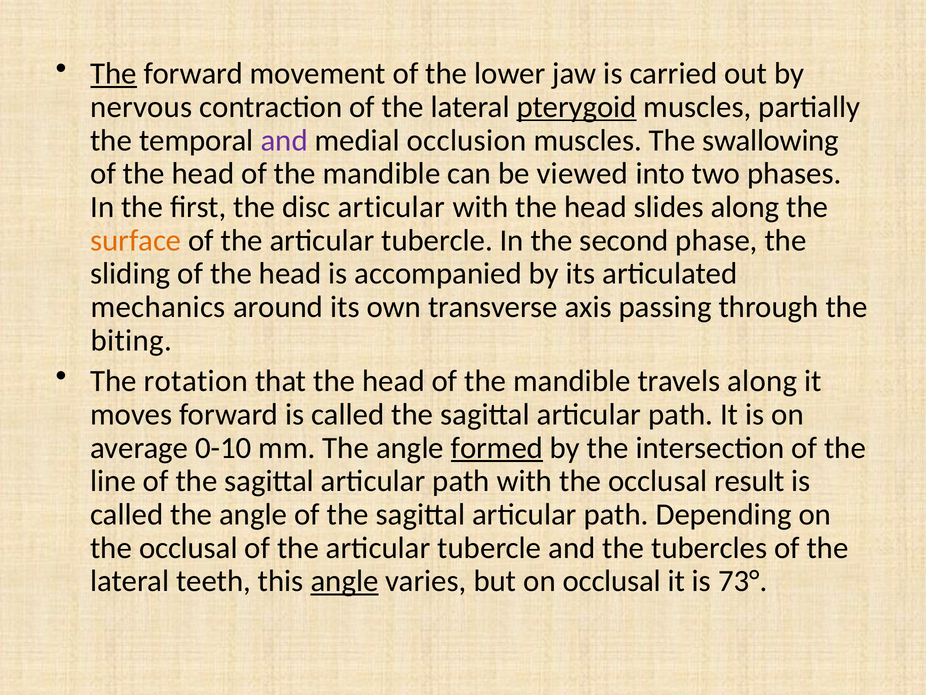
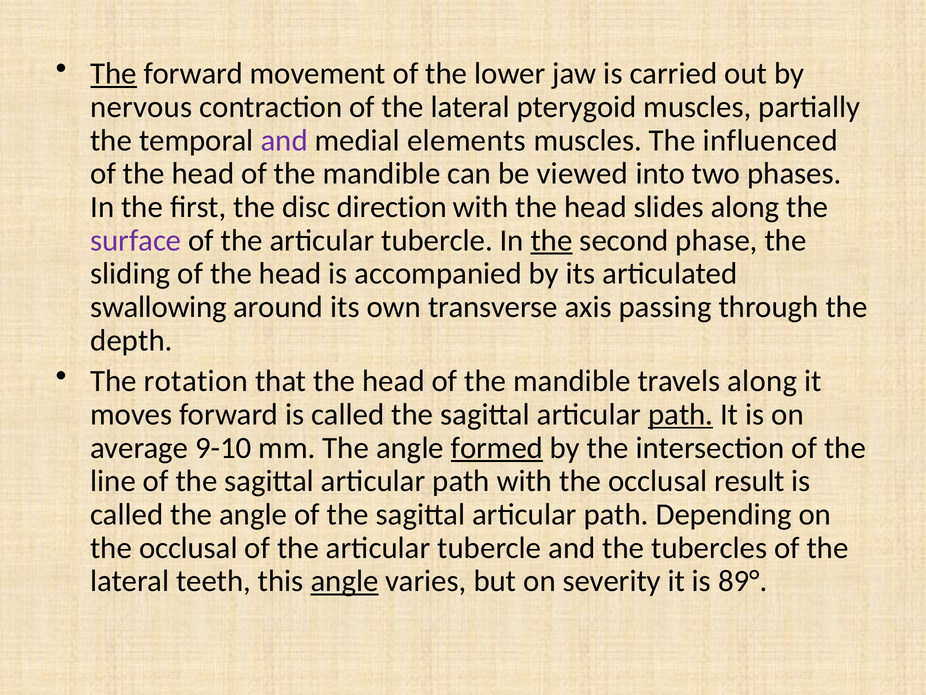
pterygoid underline: present -> none (577, 107)
occlusion: occlusion -> elements (467, 140)
swallowing: swallowing -> influenced (770, 140)
disc articular: articular -> direction (392, 207)
surface colour: orange -> purple (136, 240)
the underline: none -> present (552, 240)
mechanics: mechanics -> swallowing (158, 307)
biting: biting -> depth (131, 340)
path underline: none -> present (681, 414)
0-10: 0-10 -> 9-10 (223, 448)
on occlusal: occlusal -> severity (612, 581)
73°: 73° -> 89° (743, 581)
